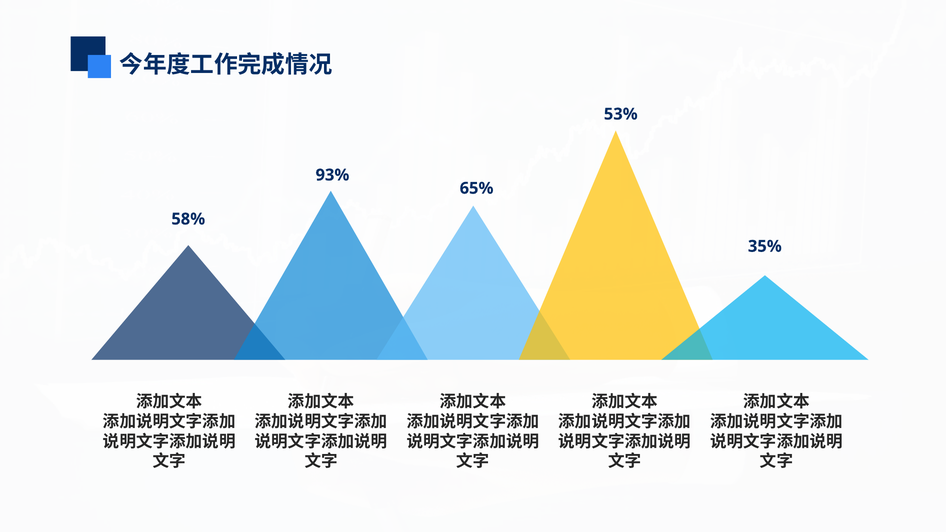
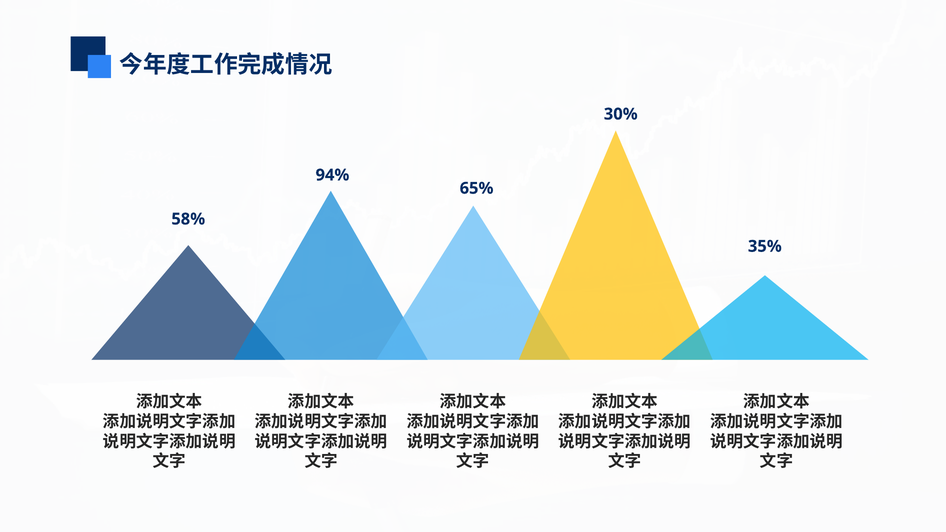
53%: 53% -> 30% (621, 114)
93%: 93% -> 94% (332, 175)
